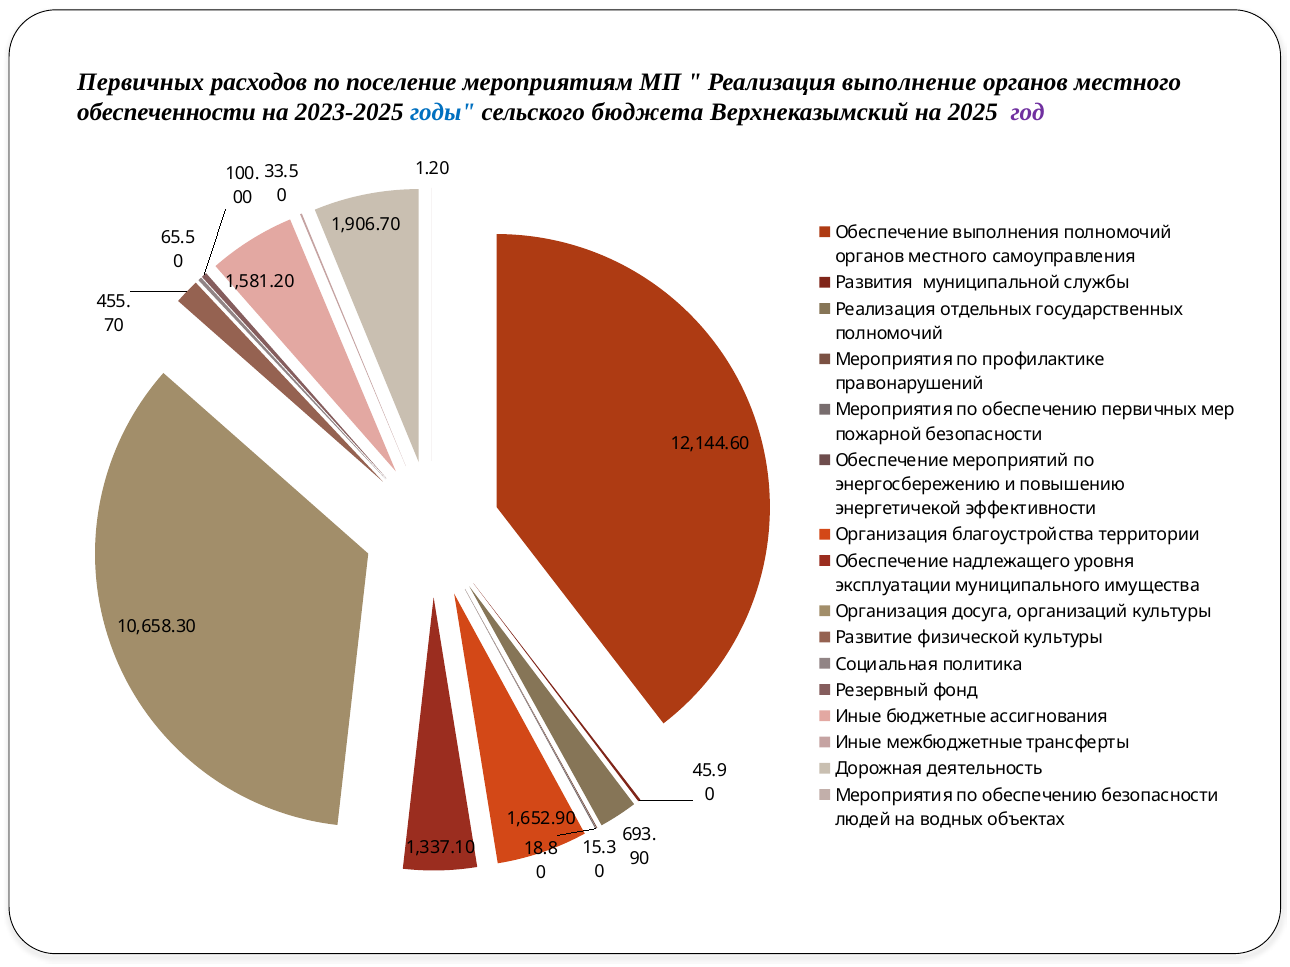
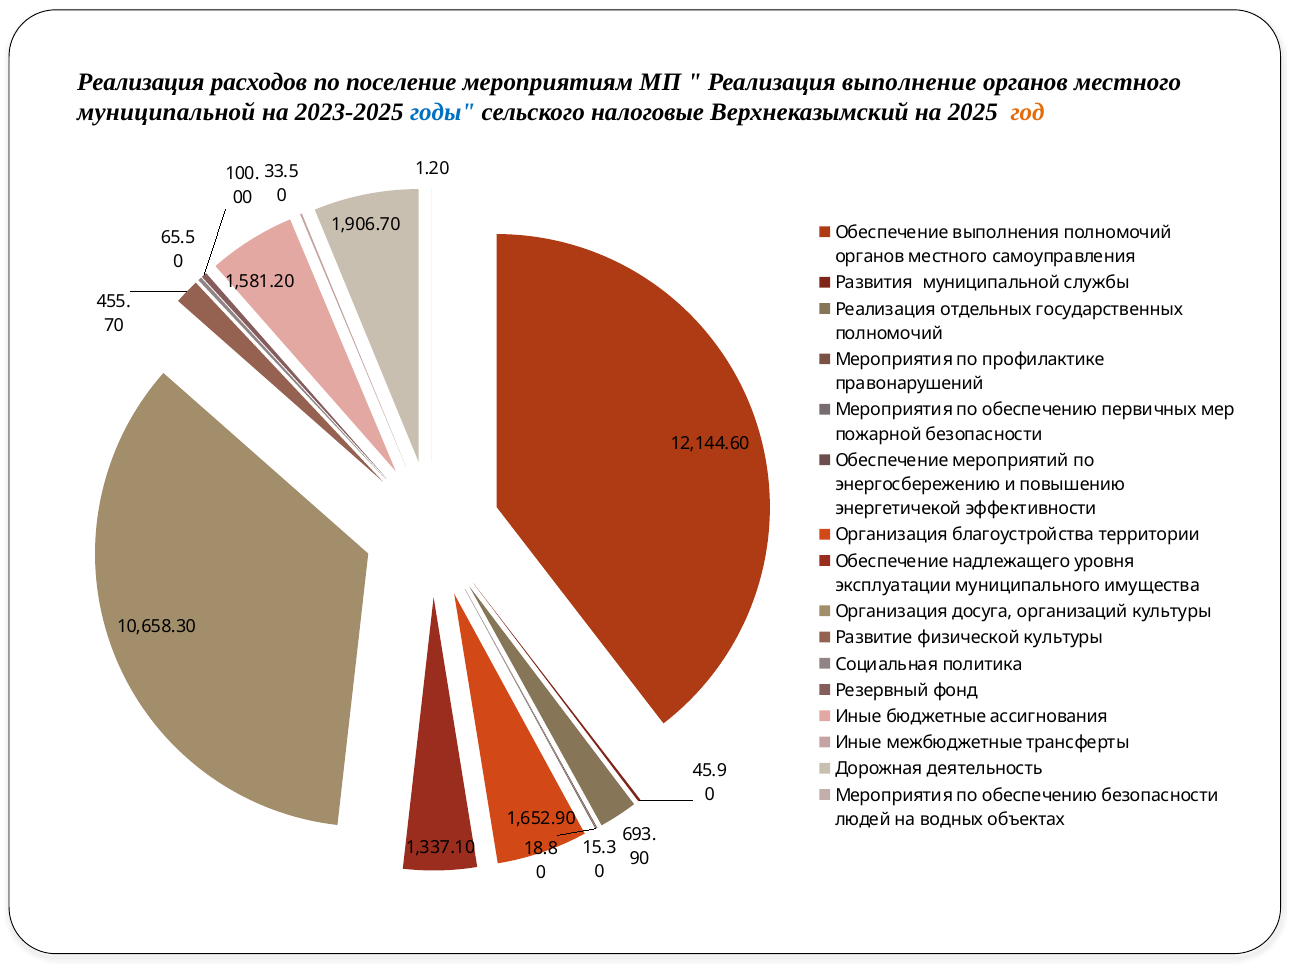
Первичных: Первичных -> Реализация (141, 82)
обеспеченности: обеспеченности -> муниципальной (166, 112)
бюджета: бюджета -> налоговые (648, 112)
год colour: purple -> orange (1028, 112)
